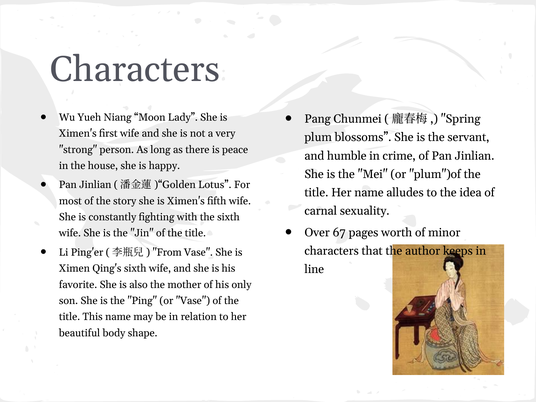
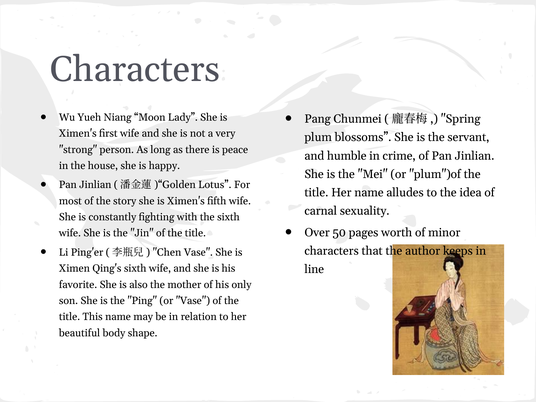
67: 67 -> 50 (339, 232)
From: From -> Chen (167, 252)
